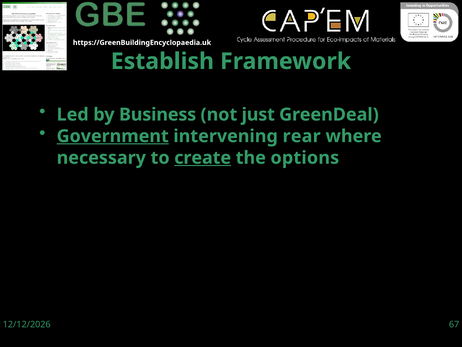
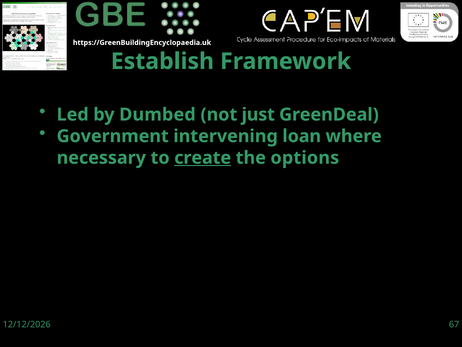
Business: Business -> Dumbed (157, 114)
Government underline: present -> none (113, 136)
rear: rear -> loan (302, 136)
